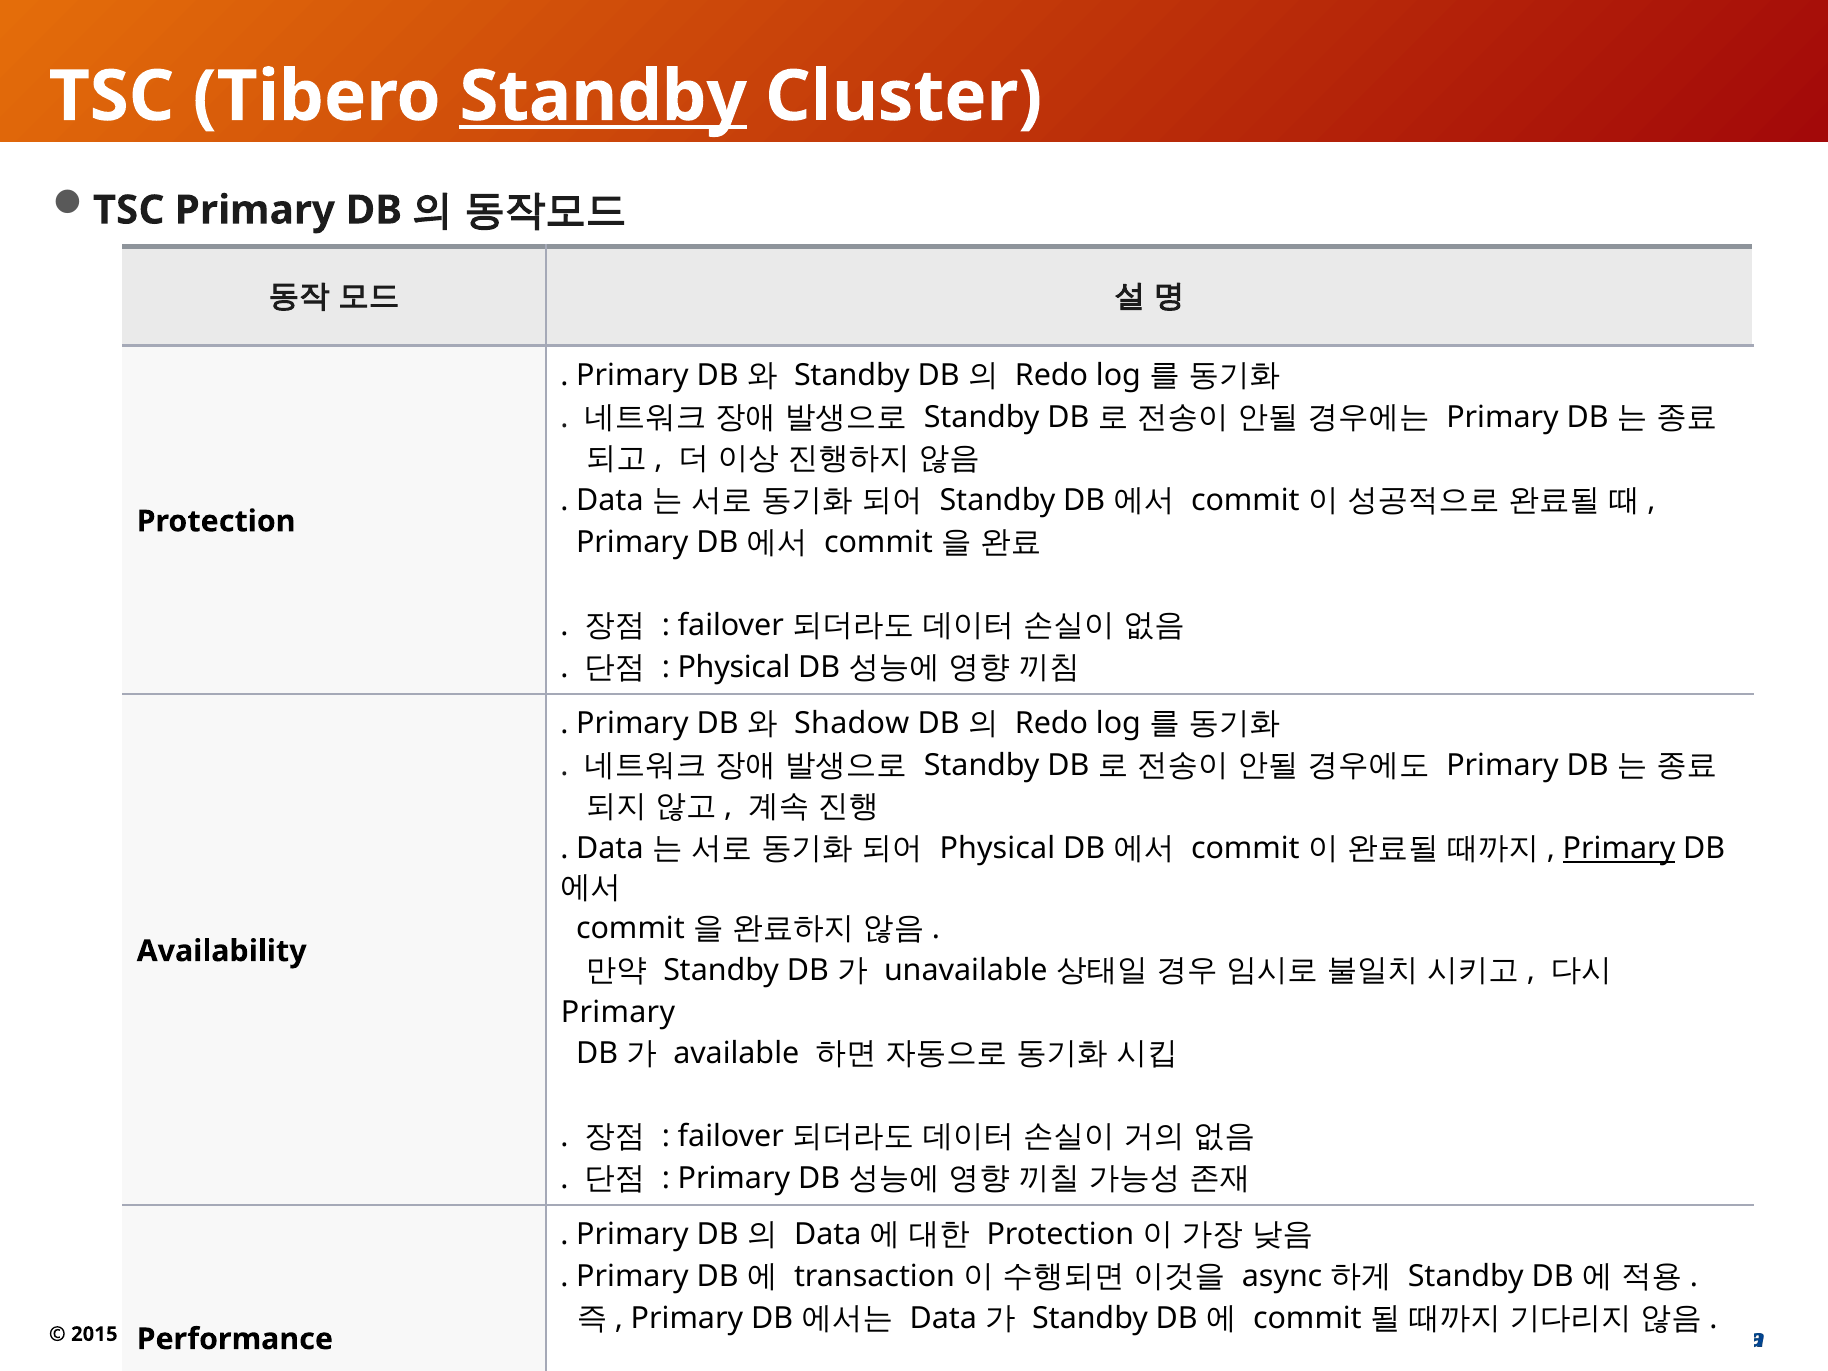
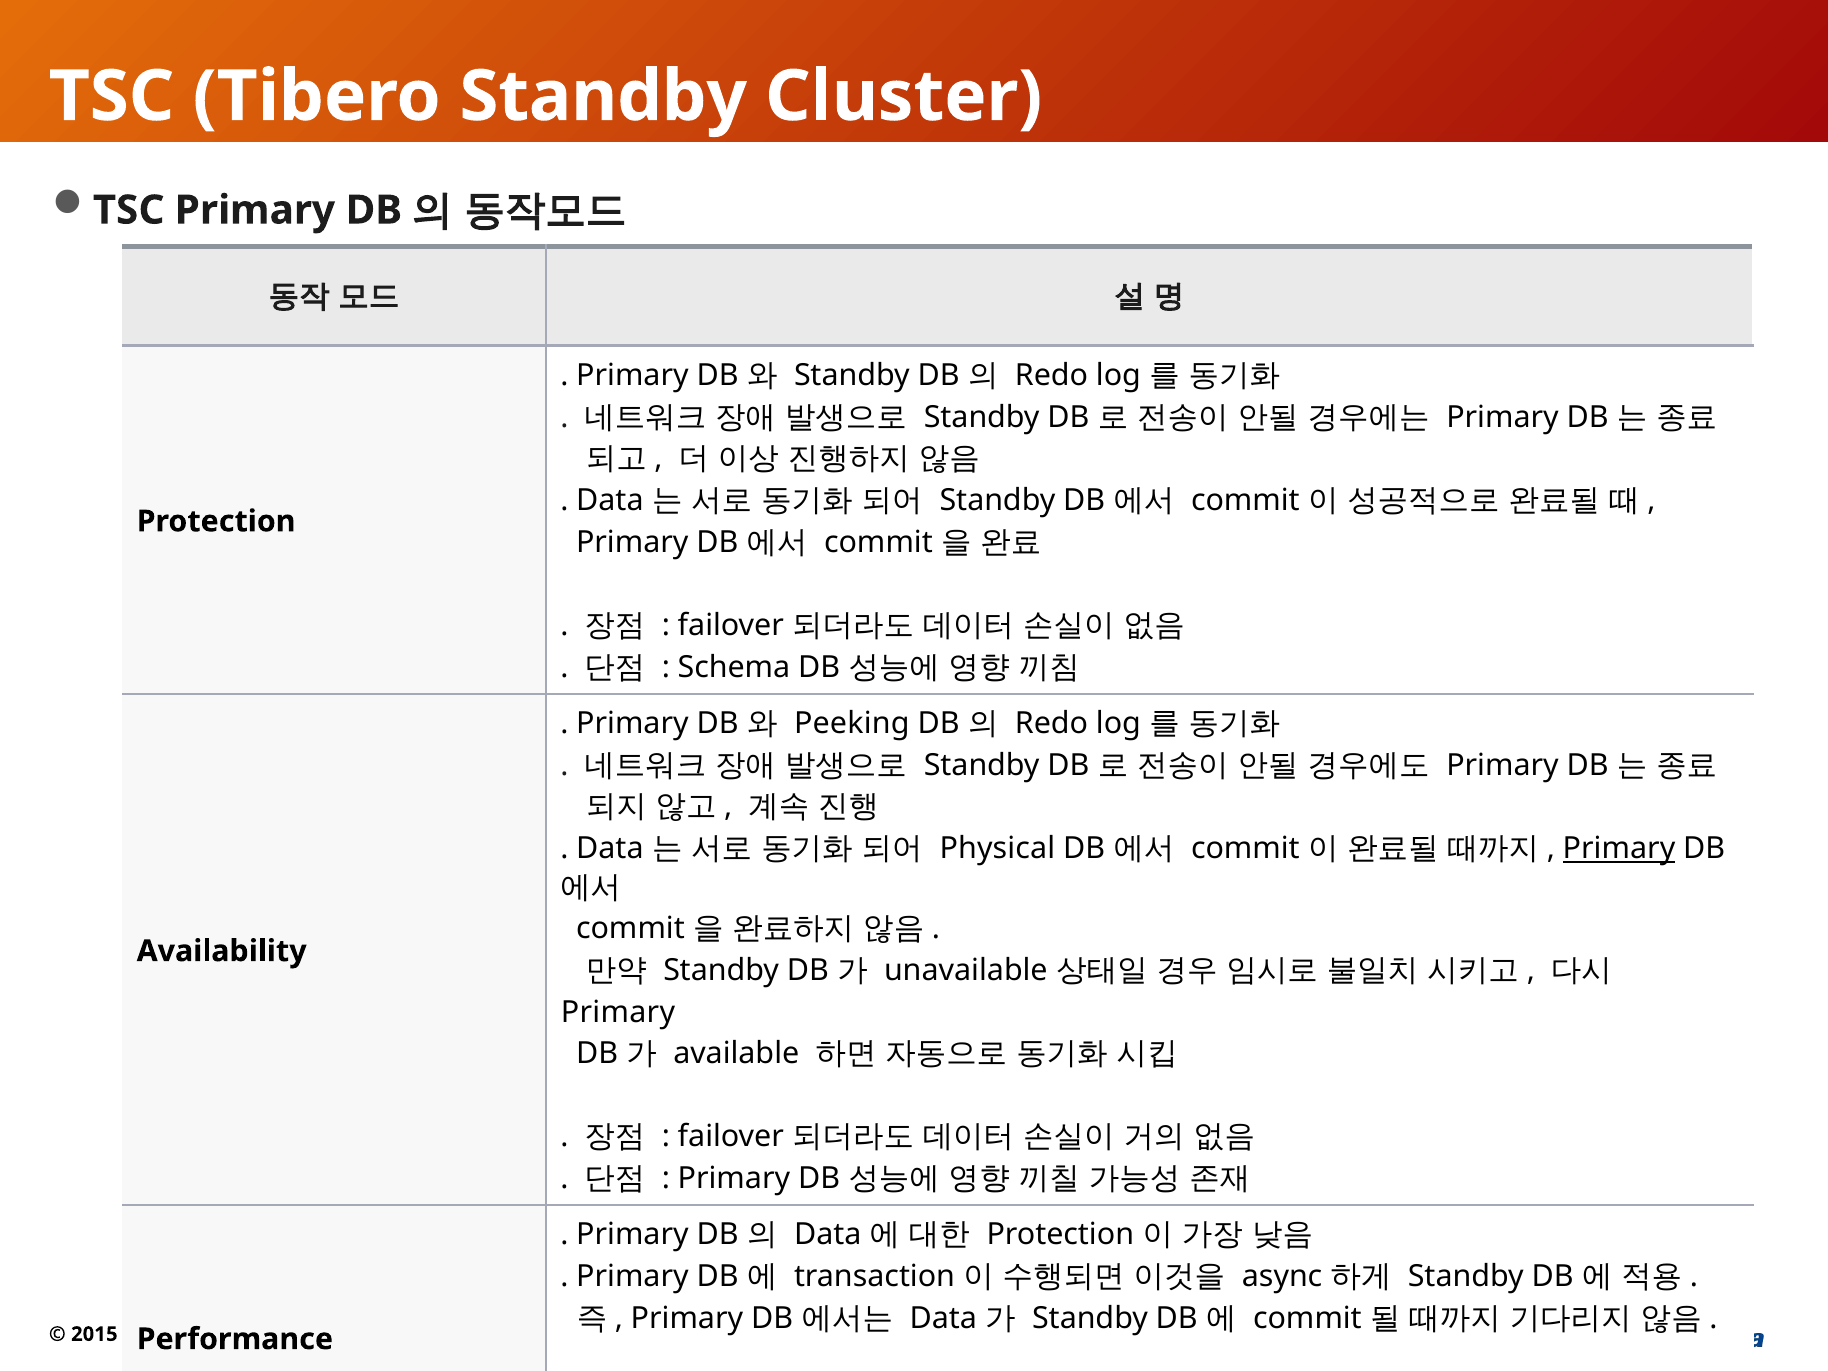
Standby underline: present -> none (603, 97)
Physical: Physical -> Schema (734, 667)
Shadow: Shadow -> Peeking (852, 723)
